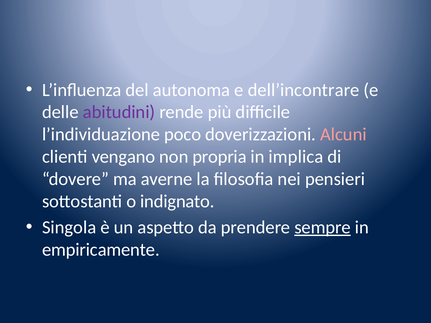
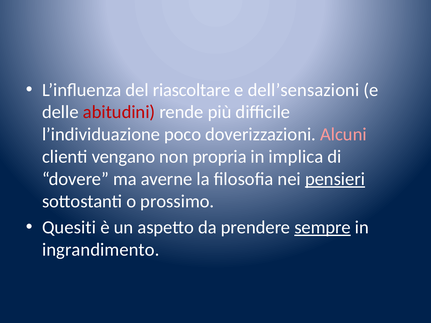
autonoma: autonoma -> riascoltare (192, 90)
dell’incontrare: dell’incontrare -> dell’sensazioni (304, 90)
abitudini colour: purple -> red (119, 112)
pensieri underline: none -> present (335, 179)
indignato: indignato -> prossimo (177, 201)
Singola: Singola -> Quesiti (69, 228)
empiricamente: empiricamente -> ingrandimento (101, 250)
